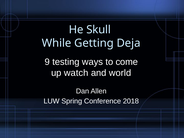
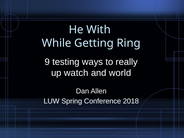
Skull: Skull -> With (99, 30)
Deja: Deja -> Ring (129, 43)
come: come -> really (127, 62)
